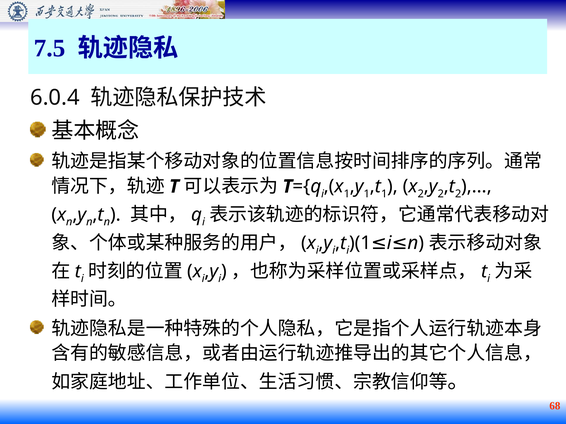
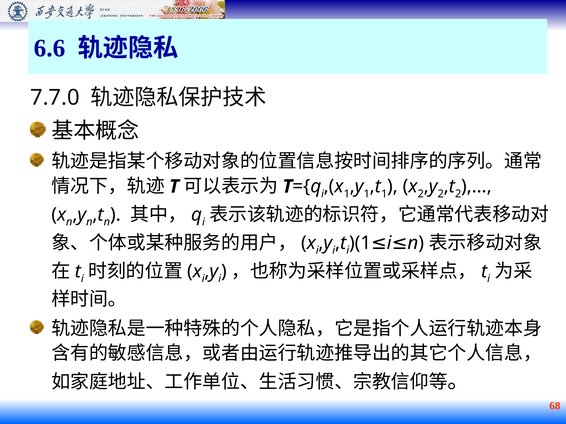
7.5: 7.5 -> 6.6 (50, 48)
6.0.4: 6.0.4 -> 7.7.0 (55, 98)
